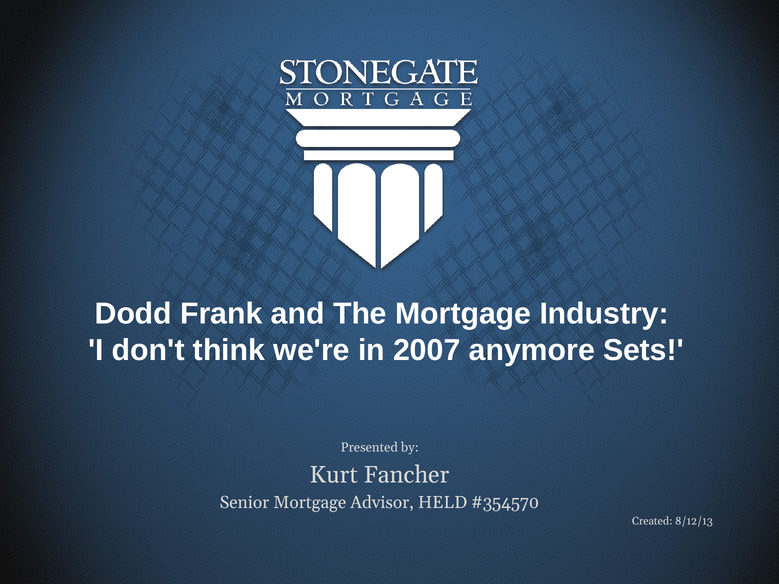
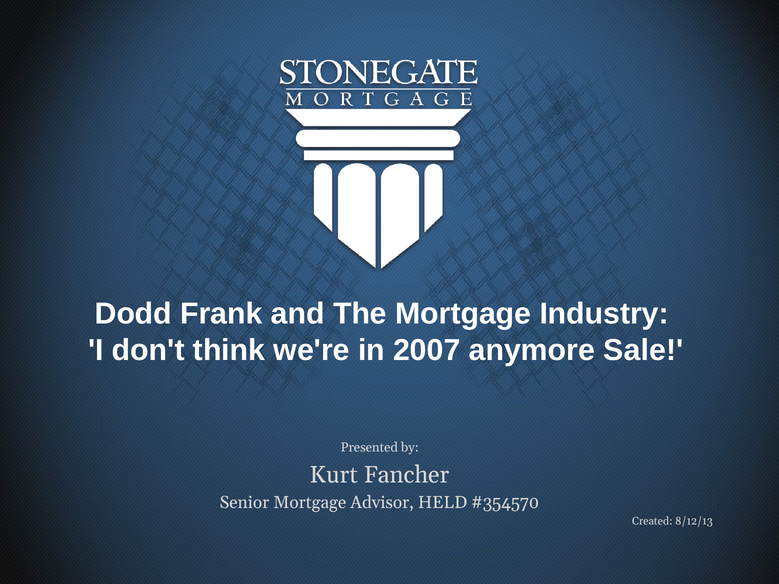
Sets: Sets -> Sale (643, 350)
